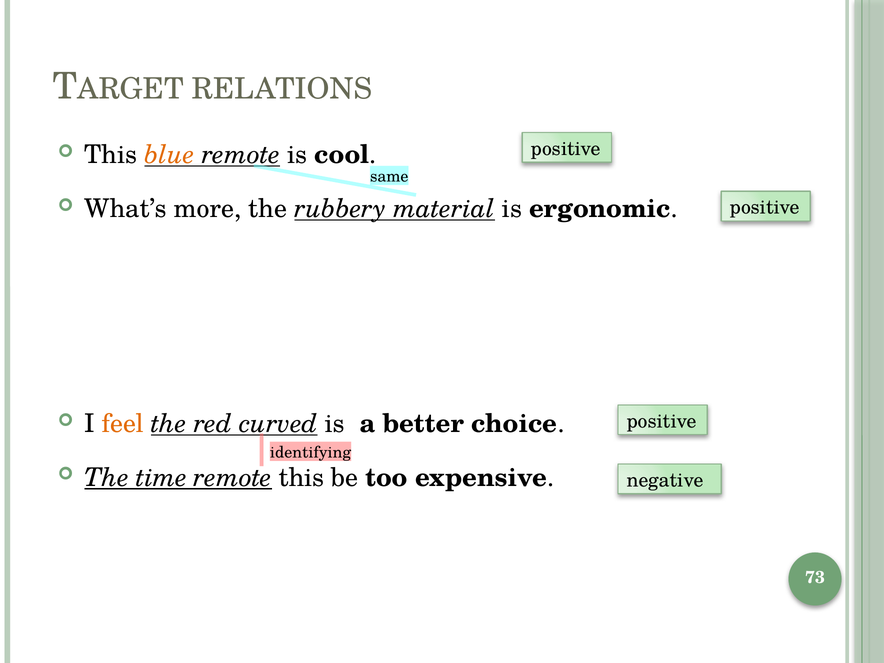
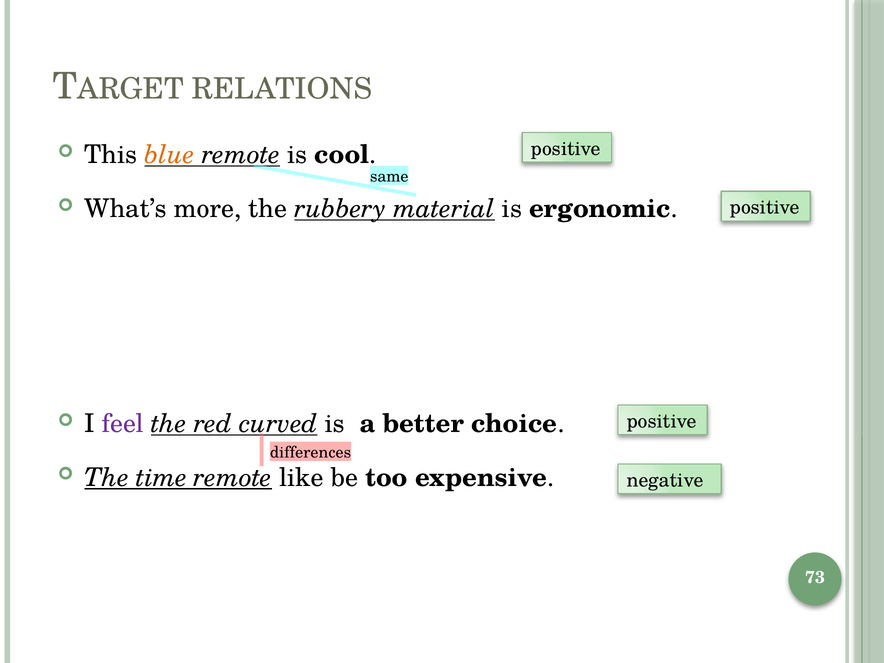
feel colour: orange -> purple (123, 424)
identifying: identifying -> differences (311, 452)
remote this: this -> like (301, 478)
